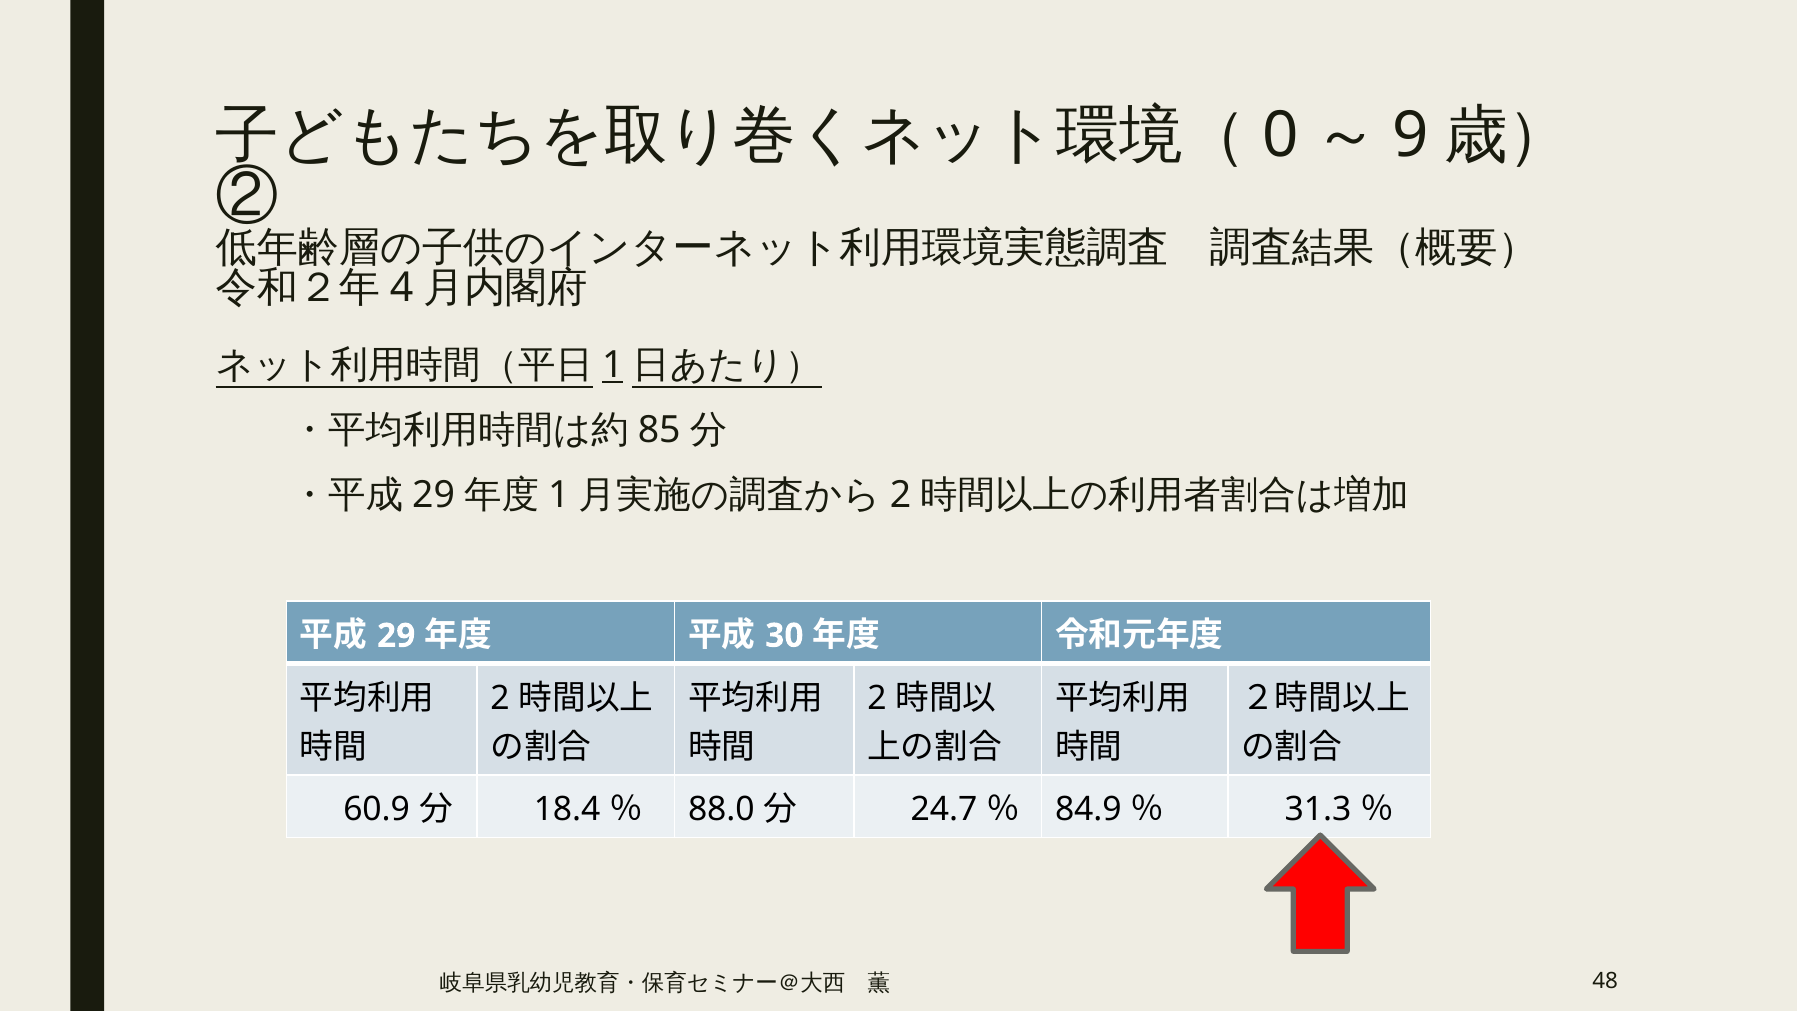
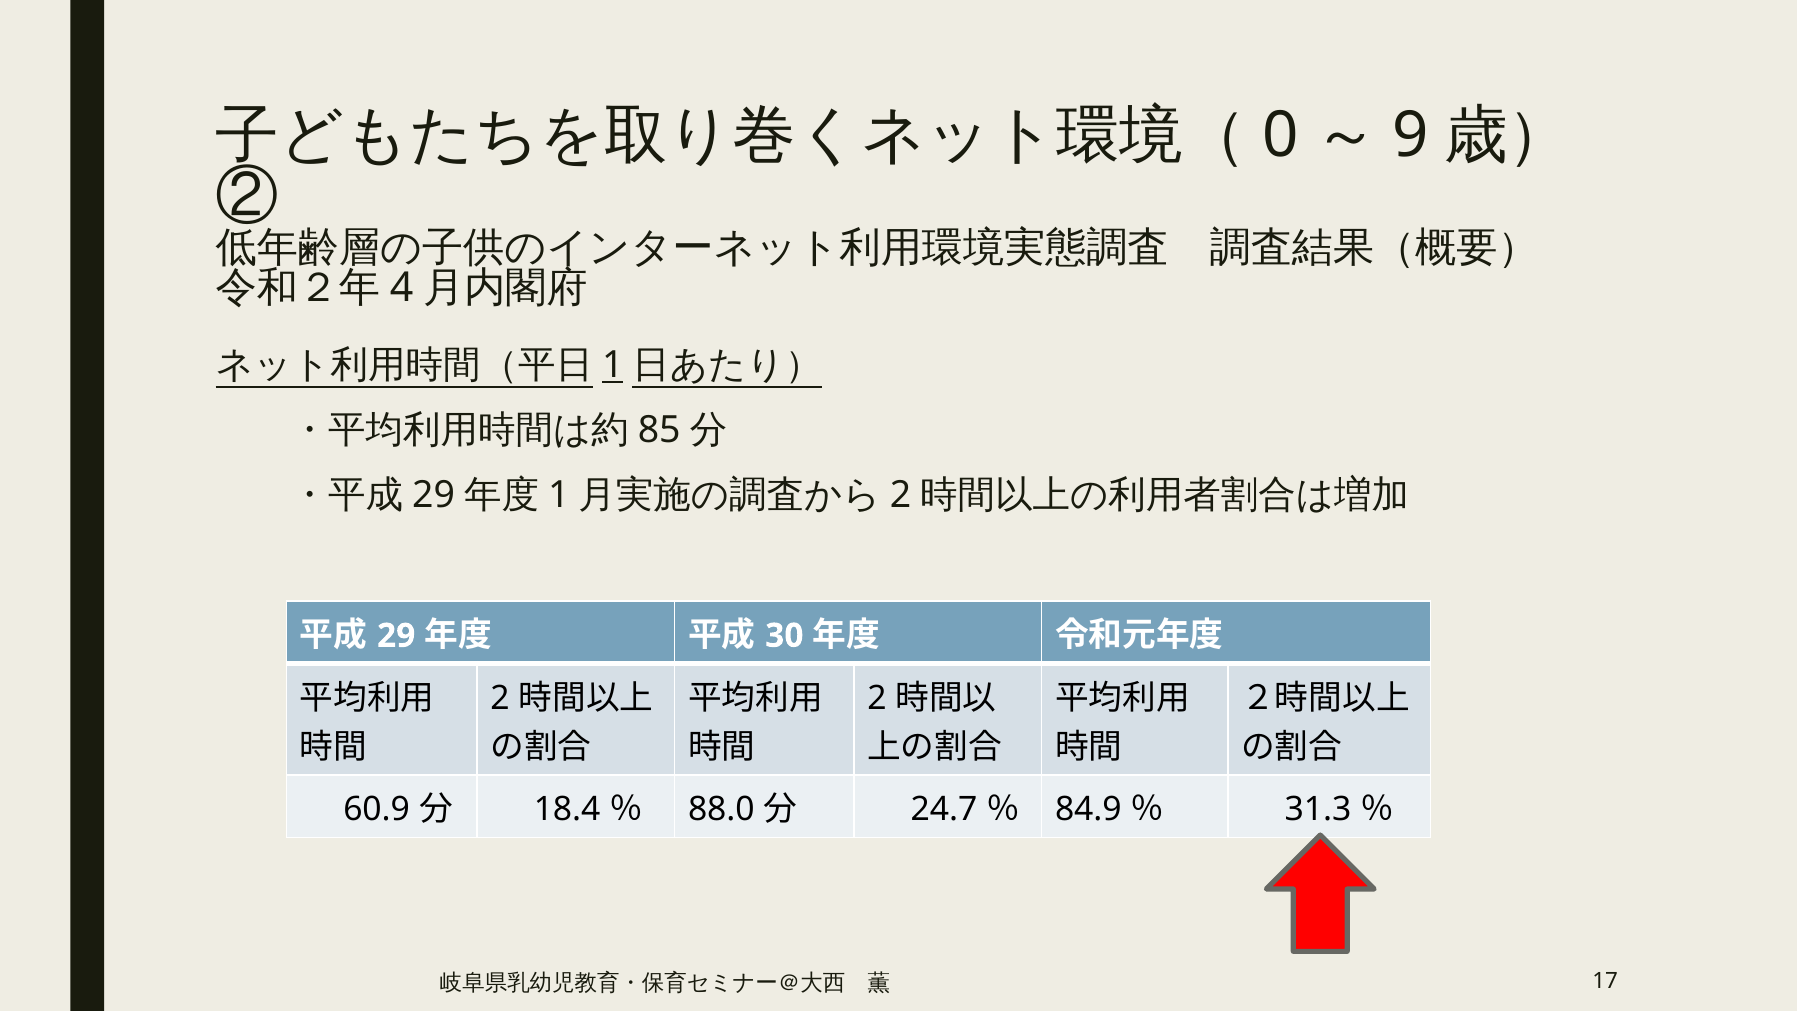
48: 48 -> 17 (1605, 981)
